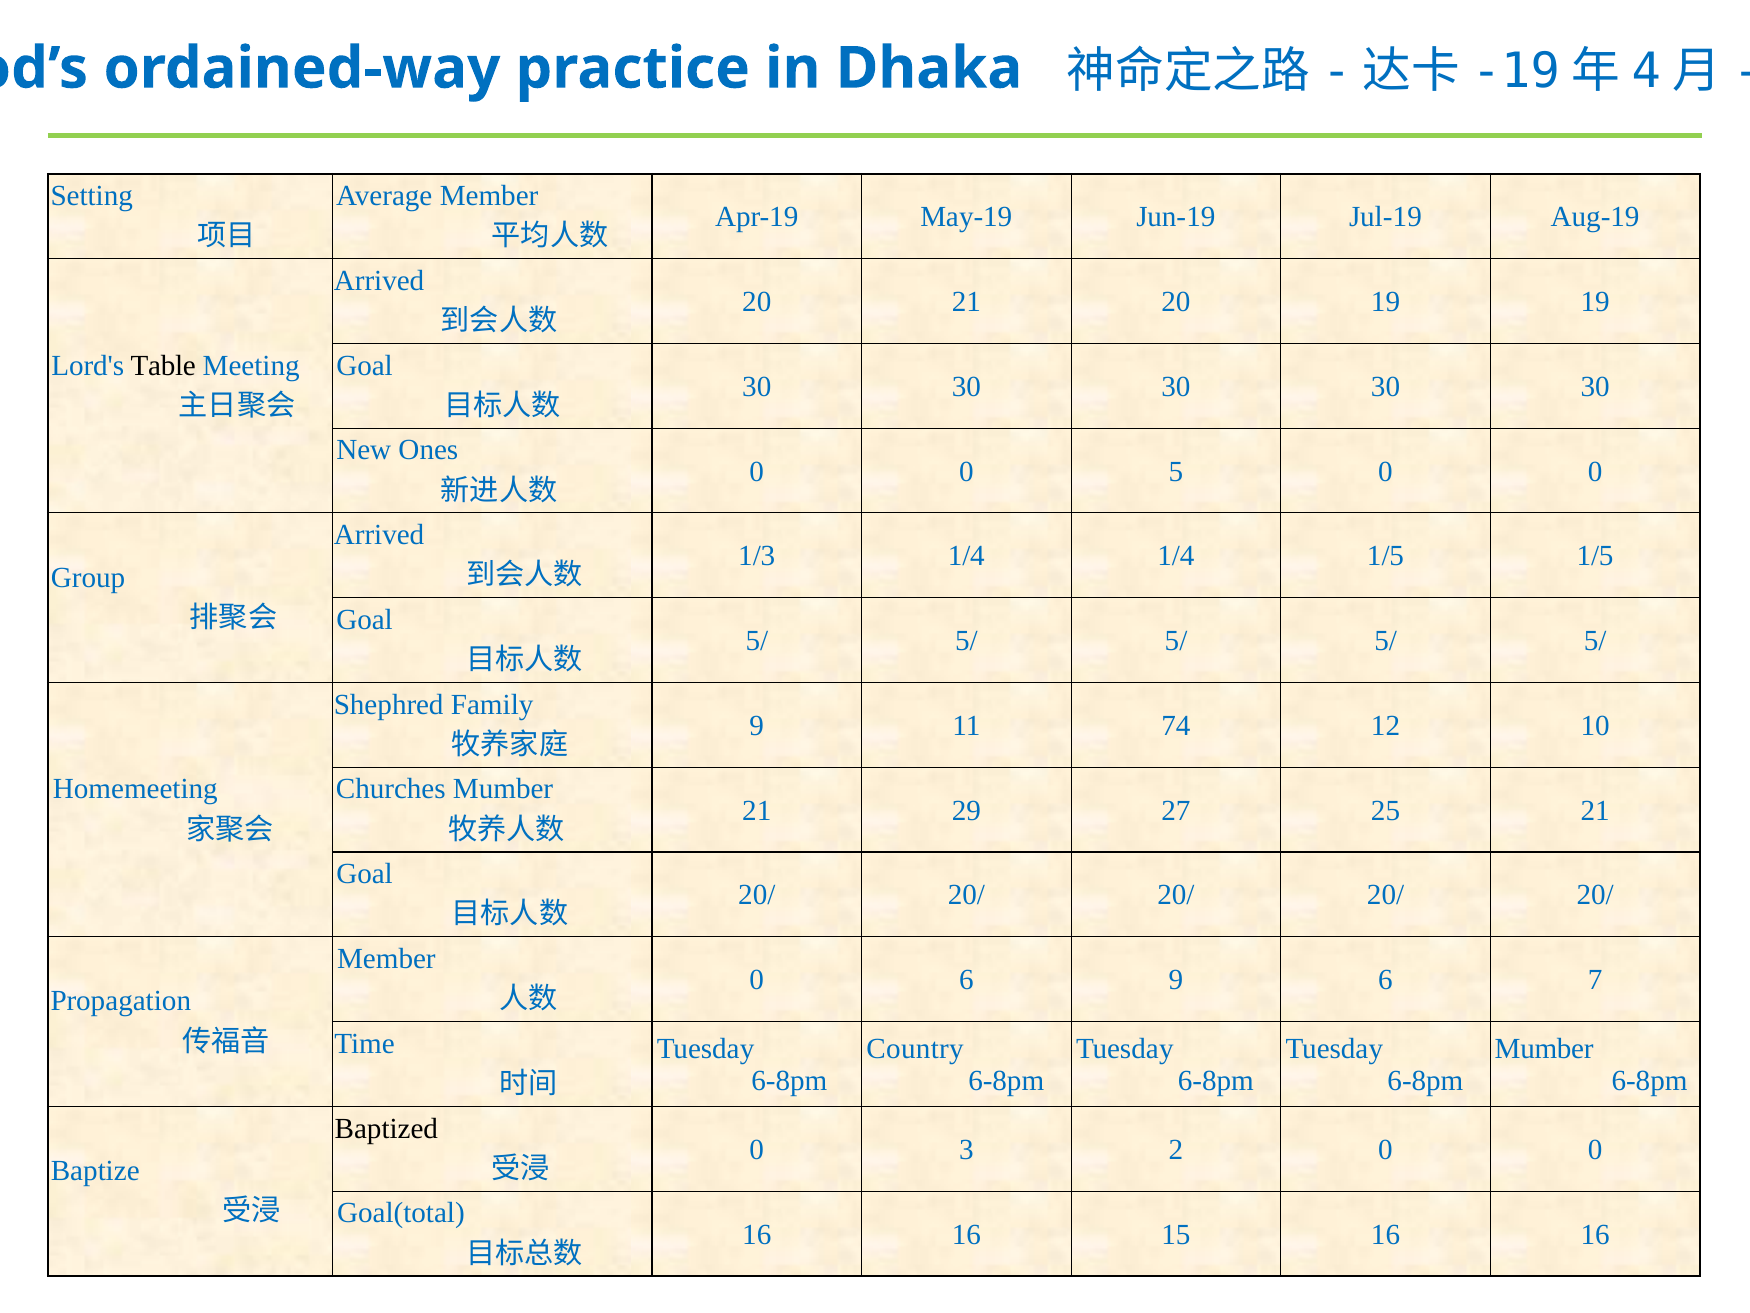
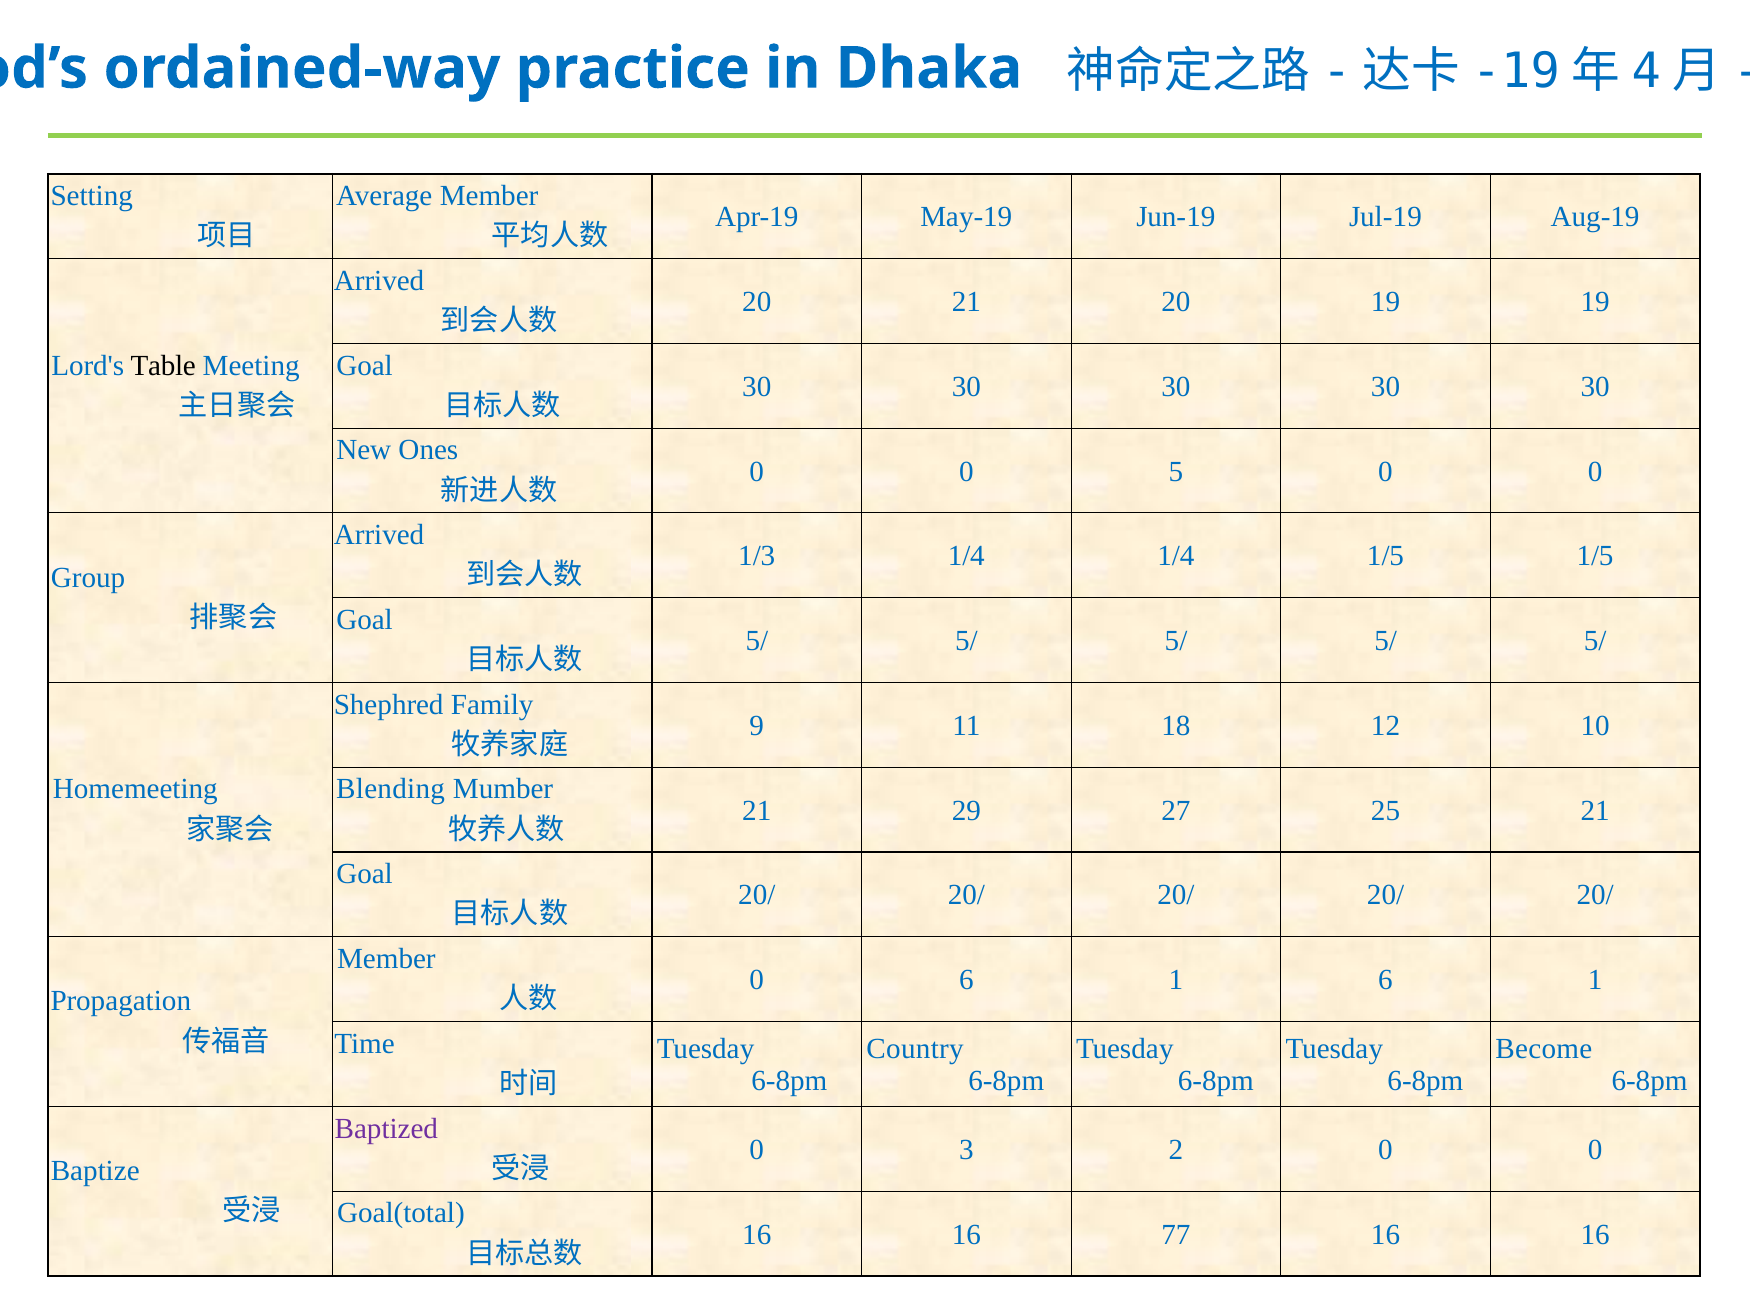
74: 74 -> 18 (1176, 725)
Churches: Churches -> Blending (391, 789)
0 6 9: 9 -> 1 (1176, 980)
7: 7 -> 1 (1595, 980)
Mumber: Mumber -> Become (1544, 1048)
Baptized colour: black -> purple (386, 1128)
15: 15 -> 77 (1176, 1234)
